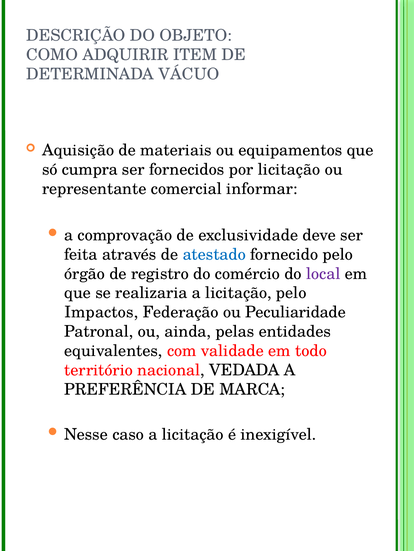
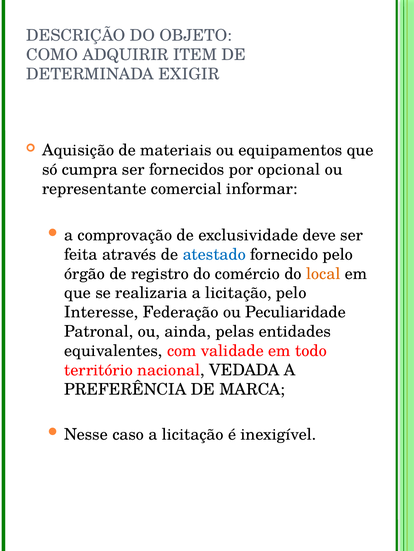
VÁCUO: VÁCUO -> EXIGIR (189, 74)
por licitação: licitação -> opcional (289, 170)
local colour: purple -> orange (323, 274)
Impactos: Impactos -> Interesse (101, 313)
